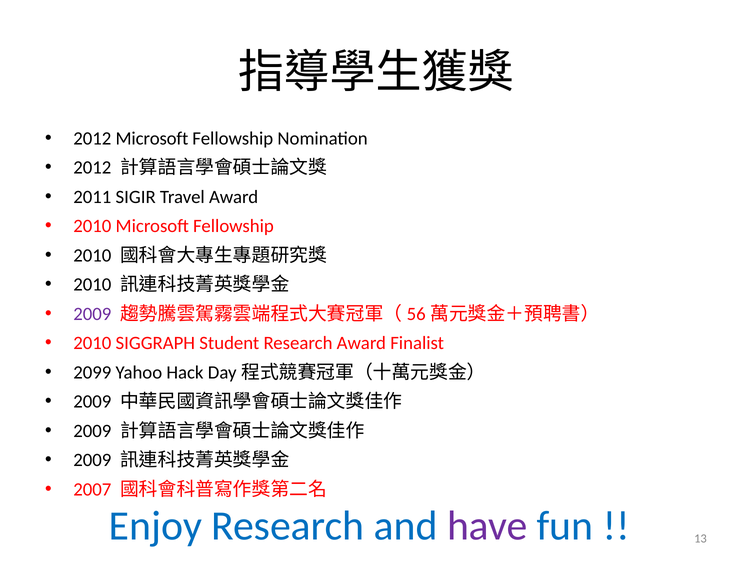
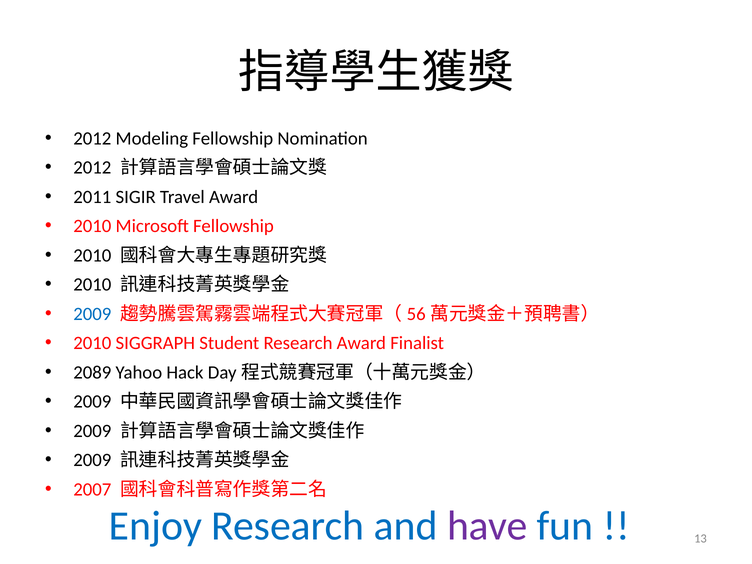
2012 Microsoft: Microsoft -> Modeling (152, 138)
2009 colour: purple -> blue (92, 314)
2099: 2099 -> 2089 (92, 372)
